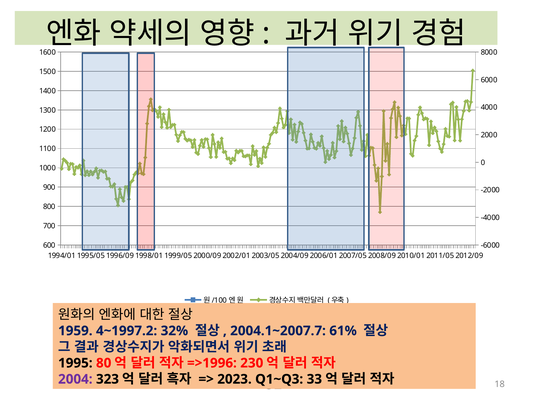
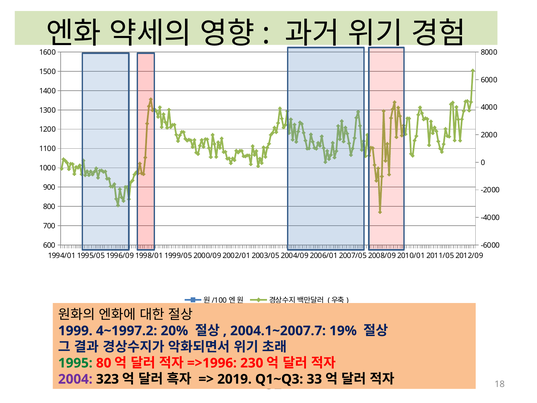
1959: 1959 -> 1999 (75, 331)
32%: 32% -> 20% (174, 331)
61%: 61% -> 19% (343, 331)
1995 colour: black -> green (75, 363)
2023: 2023 -> 2019 (234, 379)
